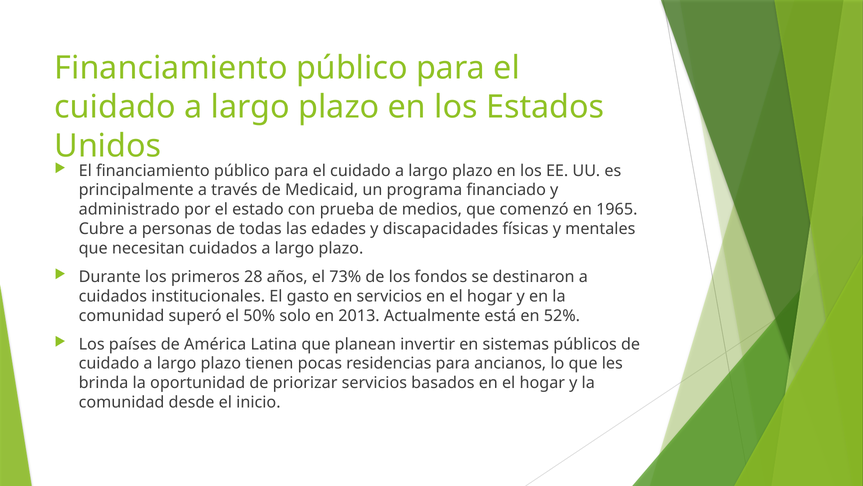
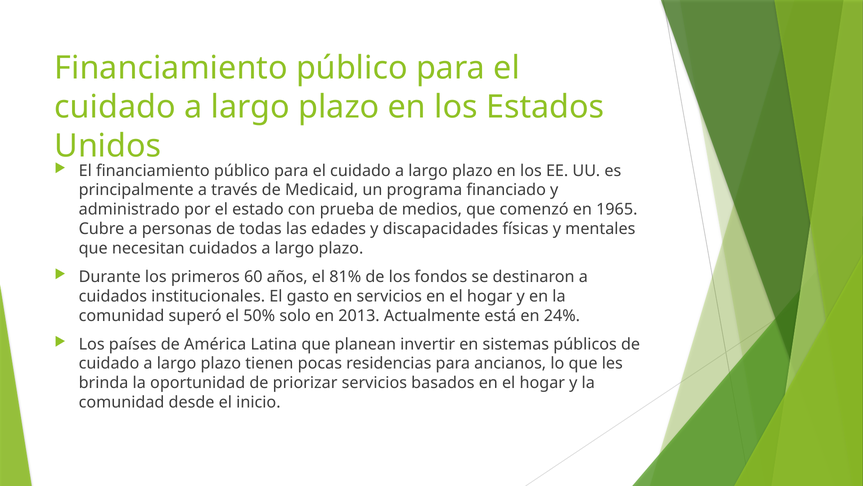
28: 28 -> 60 (253, 277)
73%: 73% -> 81% (345, 277)
52%: 52% -> 24% (562, 315)
